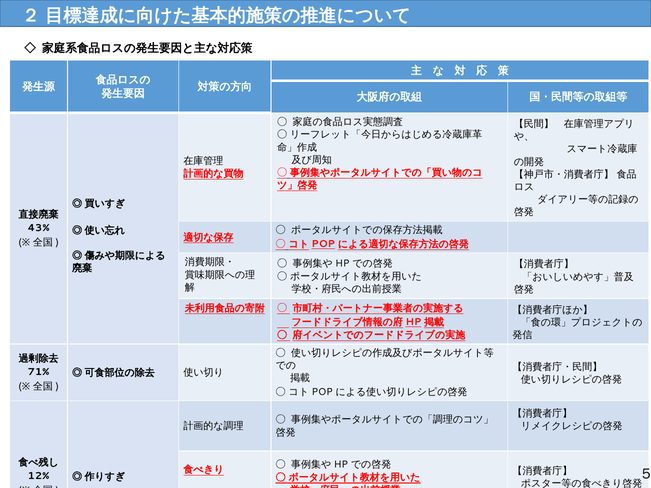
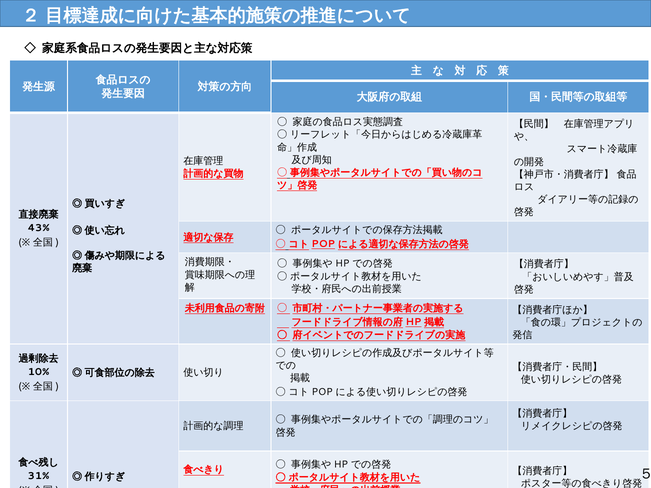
71%: 71% -> 10% (39, 372)
12%: 12% -> 31% (39, 476)
